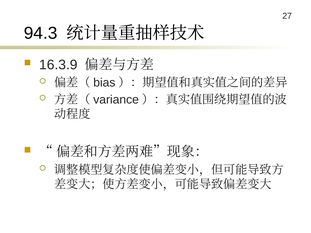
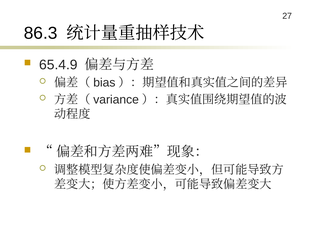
94.3: 94.3 -> 86.3 (41, 33)
16.3.9: 16.3.9 -> 65.4.9 (58, 65)
